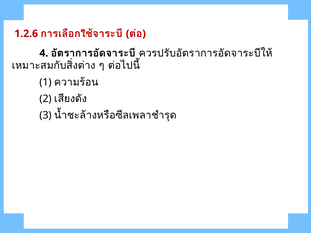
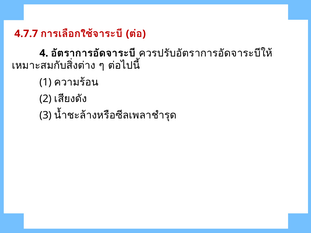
1.2.6: 1.2.6 -> 4.7.7 (26, 34)
